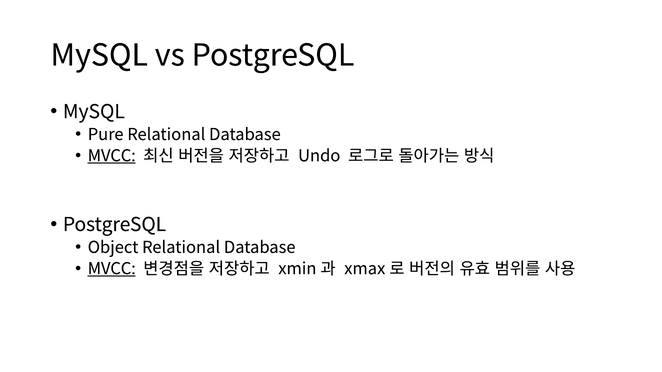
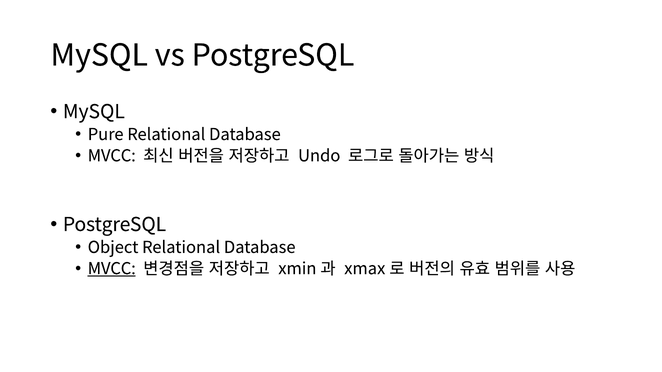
MVCC underline: present -> none (112, 156)
